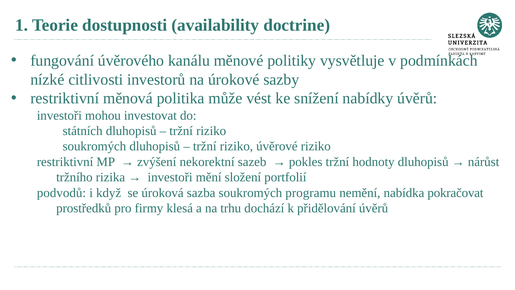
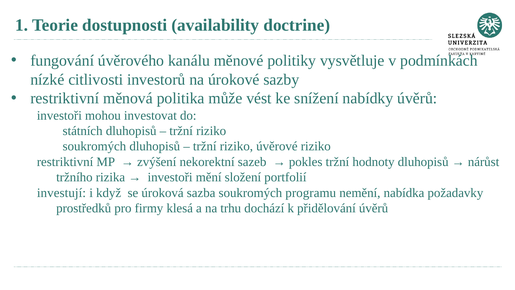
podvodů: podvodů -> investují (61, 193)
pokračovat: pokračovat -> požadavky (455, 193)
